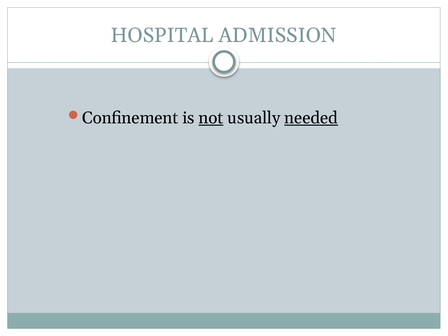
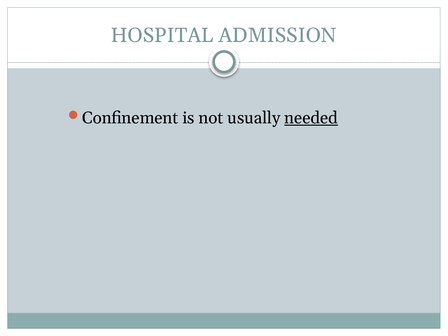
not underline: present -> none (211, 118)
